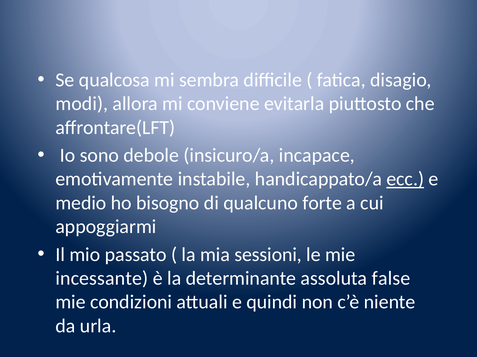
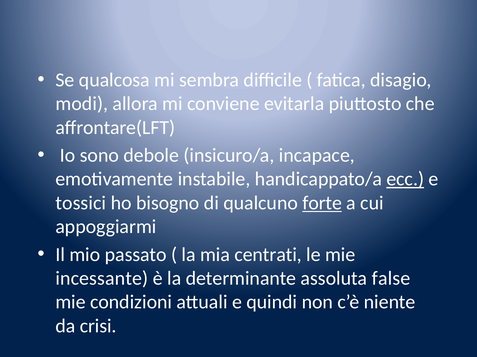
medio: medio -> tossici (81, 203)
forte underline: none -> present (322, 203)
sessioni: sessioni -> centrati (268, 255)
urla: urla -> crisi (98, 327)
